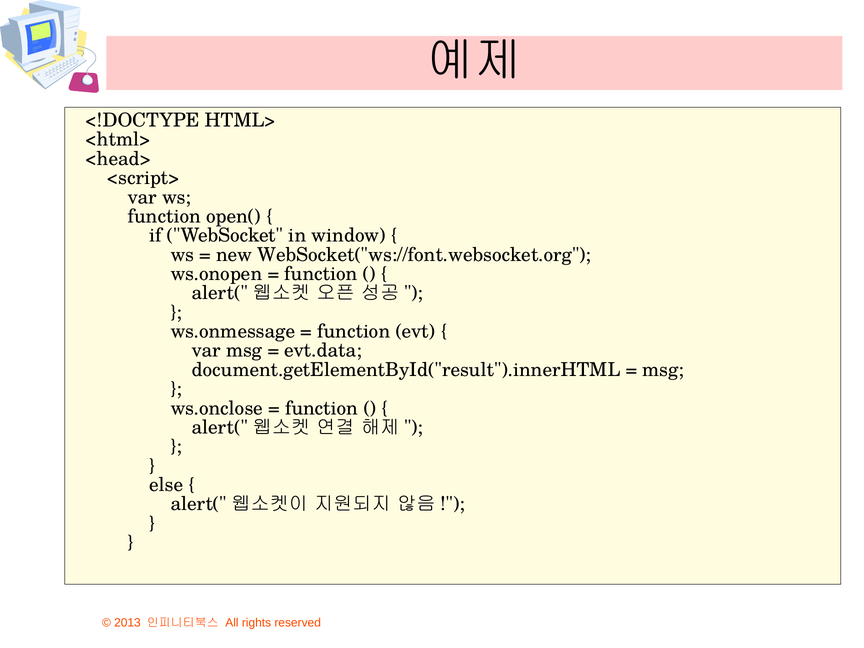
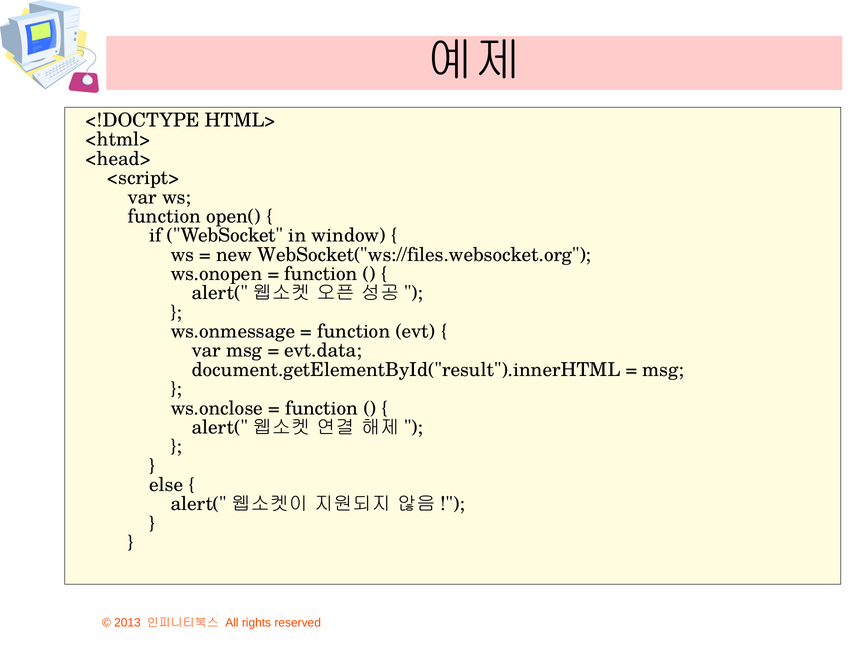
WebSocket("ws://font.websocket.org: WebSocket("ws://font.websocket.org -> WebSocket("ws://files.websocket.org (424, 255)
